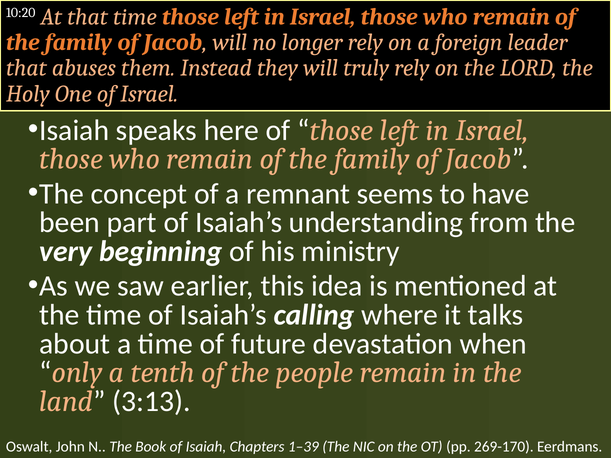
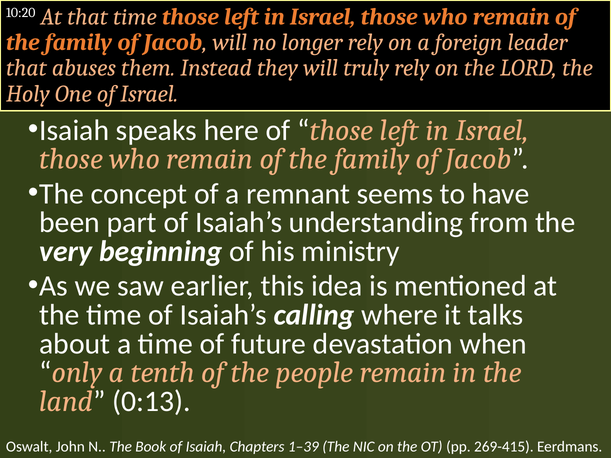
3:13: 3:13 -> 0:13 (152, 402)
269-170: 269-170 -> 269-415 (504, 447)
